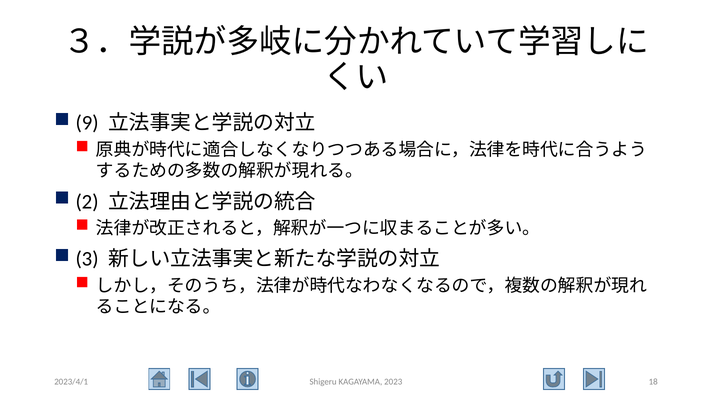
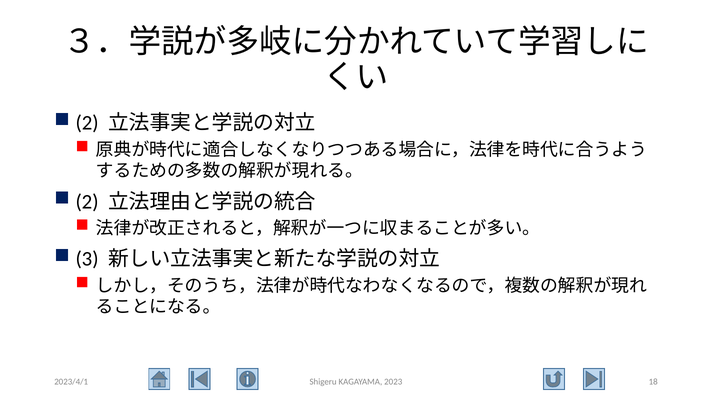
9: 9 -> 2 (87, 123)
